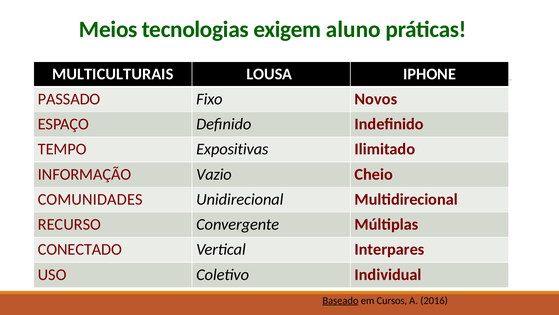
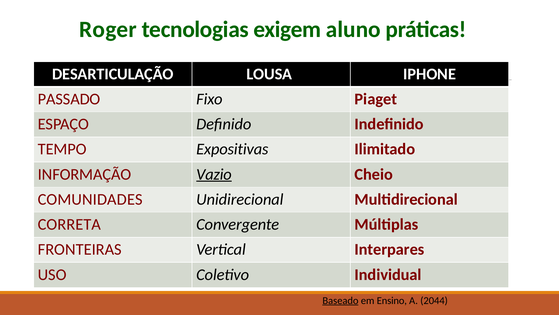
Meios: Meios -> Roger (108, 29)
MULTICULTURAIS: MULTICULTURAIS -> DESARTICULAÇÃO (113, 74)
Novos: Novos -> Piaget (376, 99)
Vazio underline: none -> present (214, 174)
RECURSO: RECURSO -> CORRETA (69, 224)
CONECTADO: CONECTADO -> FRONTEIRAS (80, 249)
Cursos: Cursos -> Ensino (392, 300)
2016: 2016 -> 2044 (434, 300)
